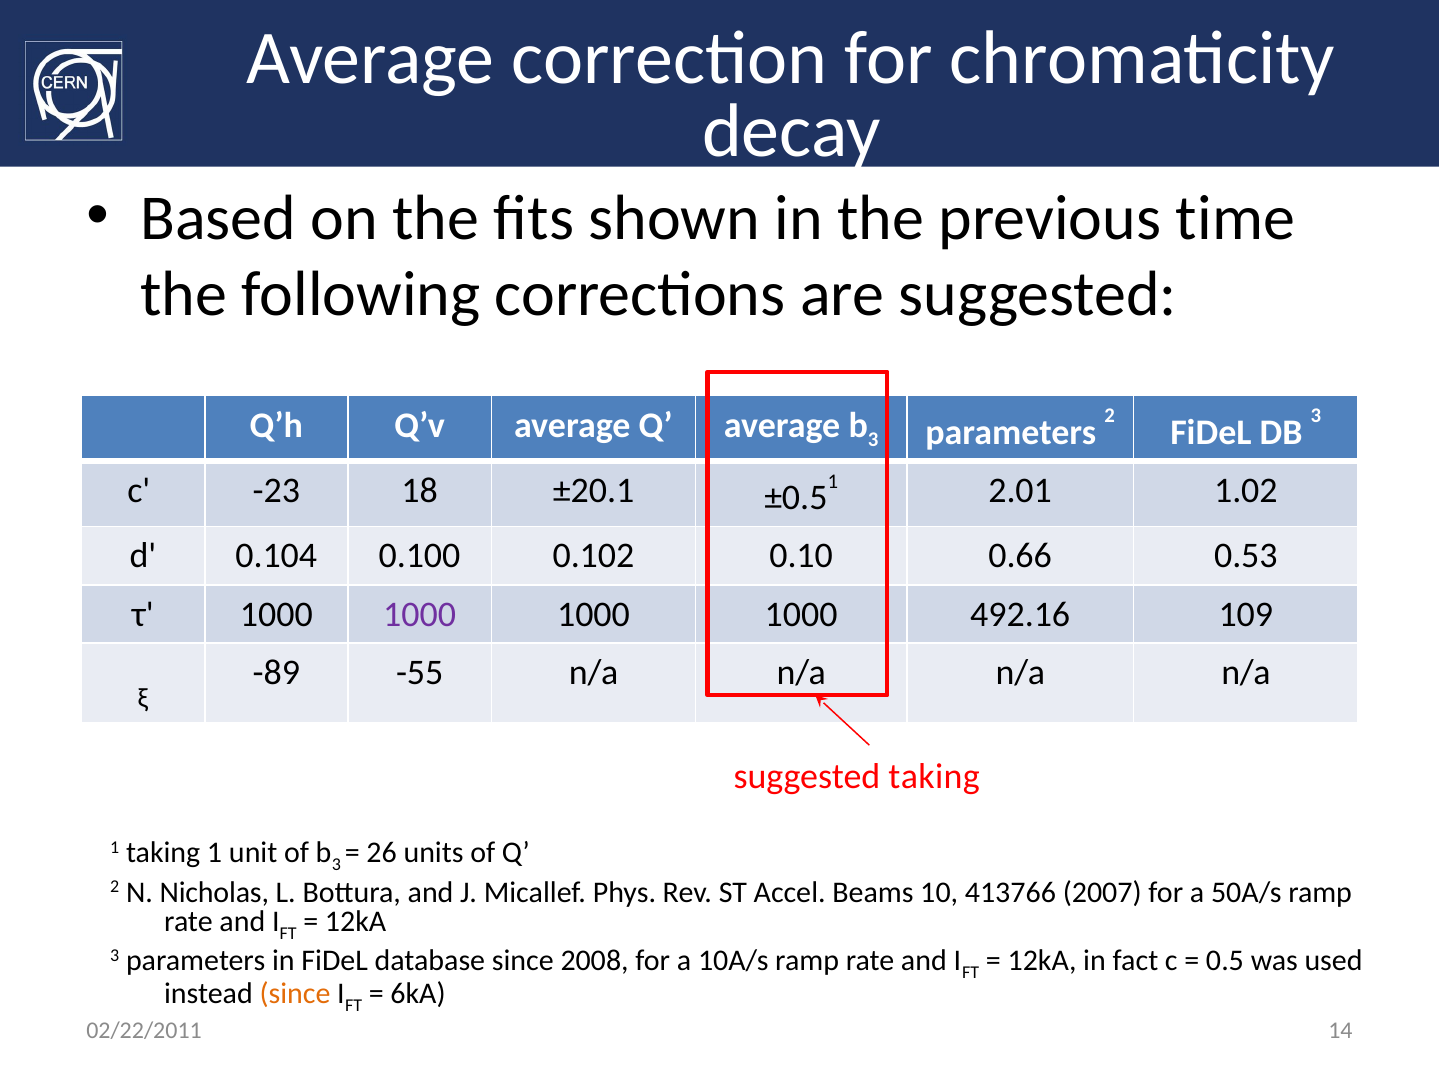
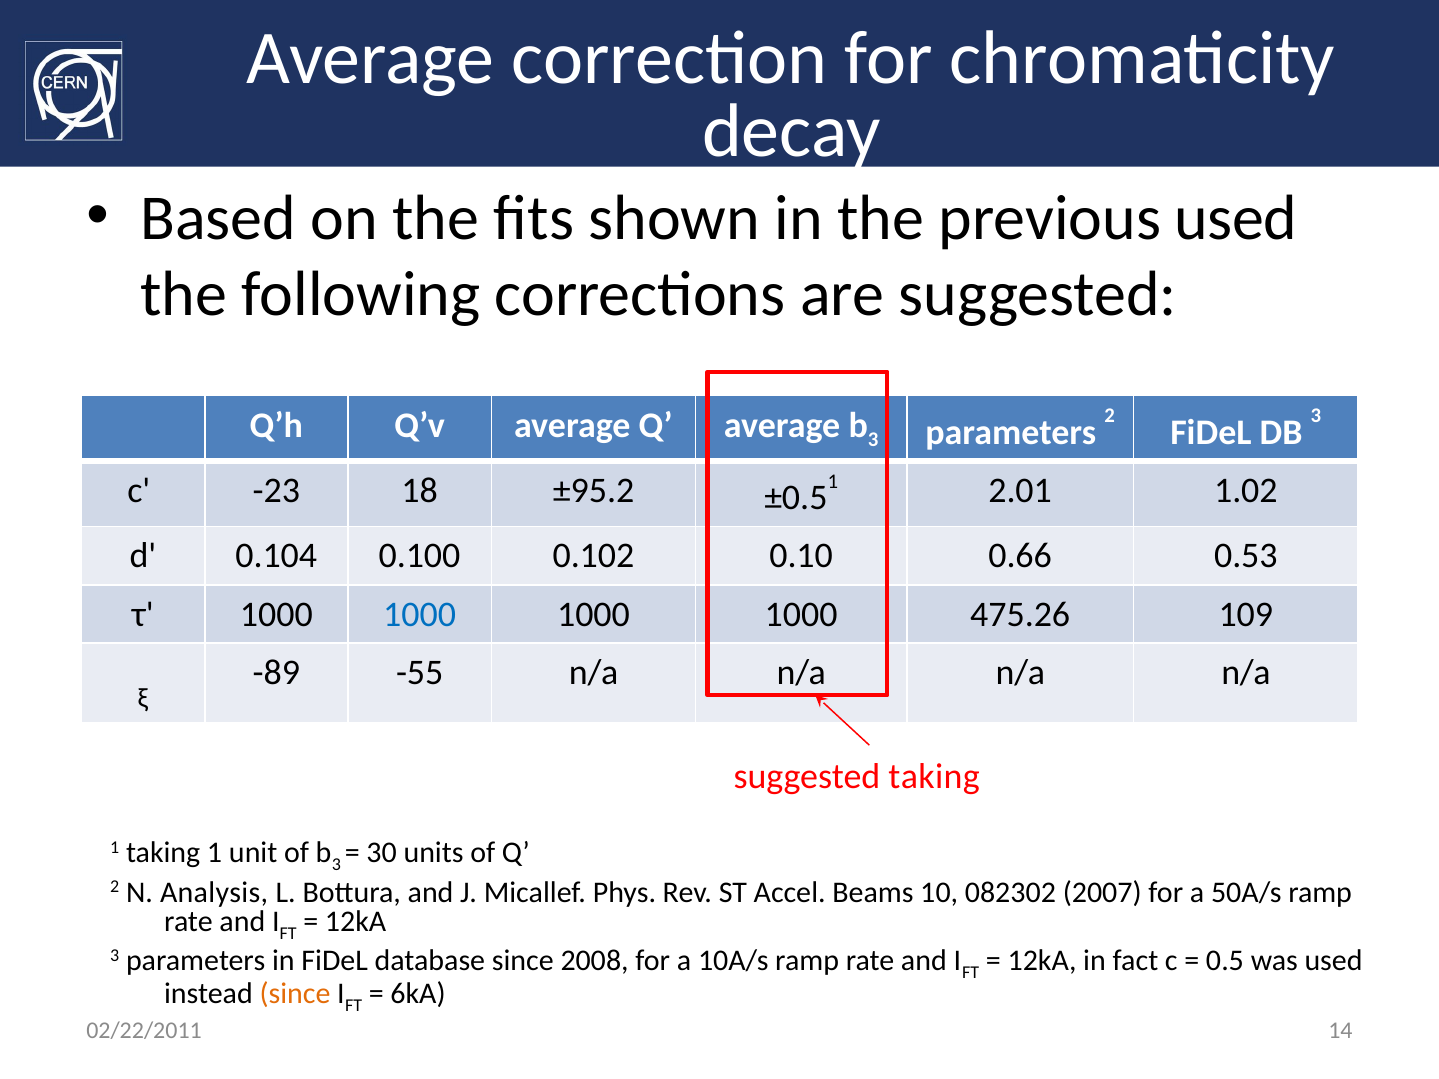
previous time: time -> used (1236, 218)
±20.1: ±20.1 -> ±95.2 (594, 491)
1000 colour: purple -> blue (420, 615)
492.16: 492.16 -> 475.26 (1020, 615)
26: 26 -> 30 (382, 853)
Nicholas: Nicholas -> Analysis (214, 892)
413766: 413766 -> 082302 (1010, 892)
